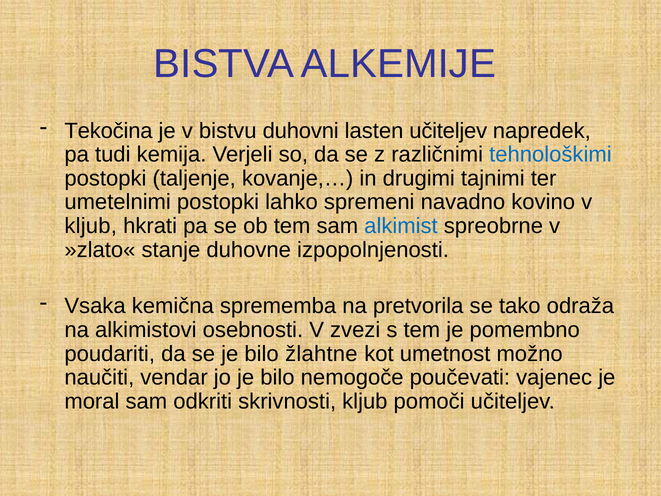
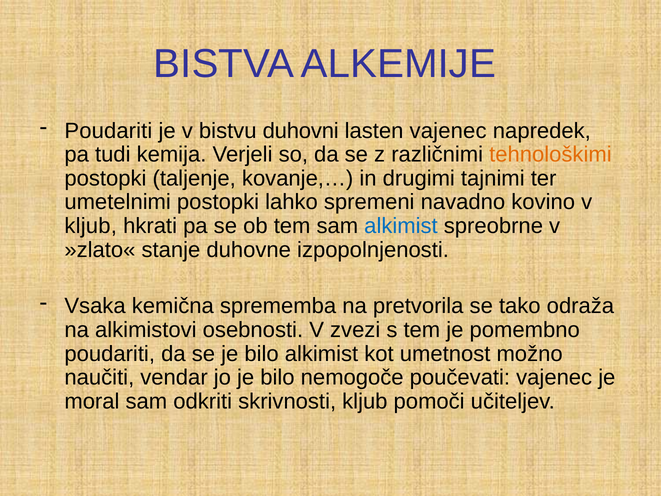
Tekočina: Tekočina -> Poudariti (108, 131)
lasten učiteljev: učiteljev -> vajenec (448, 131)
tehnološkimi colour: blue -> orange (550, 155)
bilo žlahtne: žlahtne -> alkimist (322, 354)
